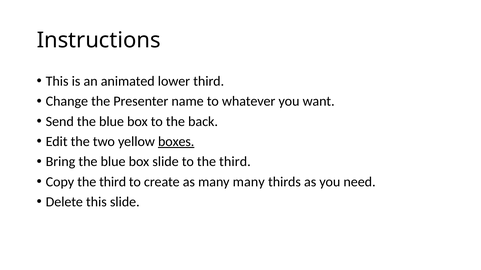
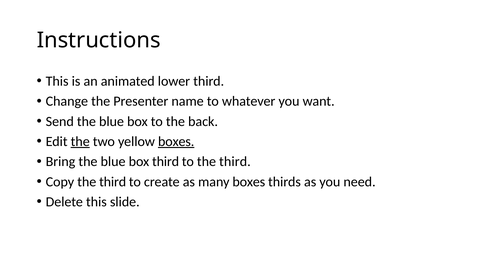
the underline: none -> present (80, 142)
box slide: slide -> third (166, 162)
many many: many -> boxes (249, 182)
